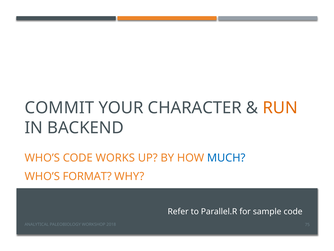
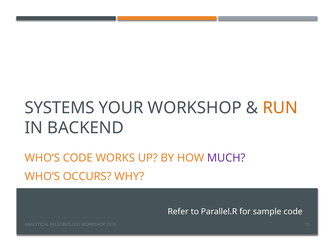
COMMIT: COMMIT -> SYSTEMS (60, 108)
YOUR CHARACTER: CHARACTER -> WORKSHOP (195, 108)
MUCH colour: blue -> purple (226, 158)
FORMAT: FORMAT -> OCCURS (87, 176)
